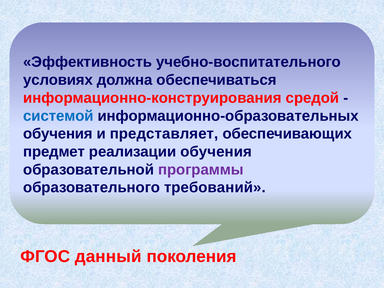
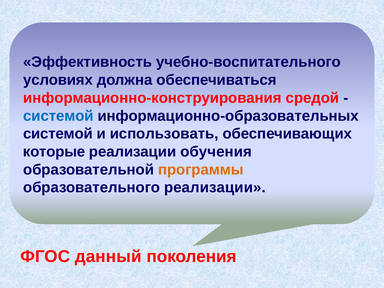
обучения: обучения -> системой (58, 134)
представляет: представляет -> использовать (164, 134)
предмет: предмет -> которые (54, 152)
программы colour: purple -> orange (201, 170)
образовательного требований: требований -> реализации (215, 188)
